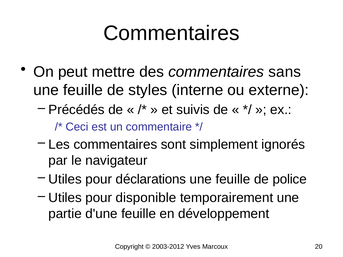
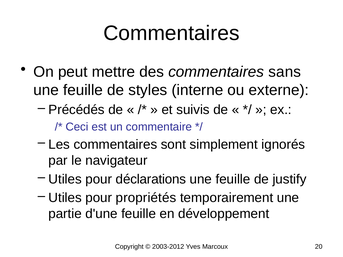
police: police -> justify (290, 179)
disponible: disponible -> propriétés (146, 198)
